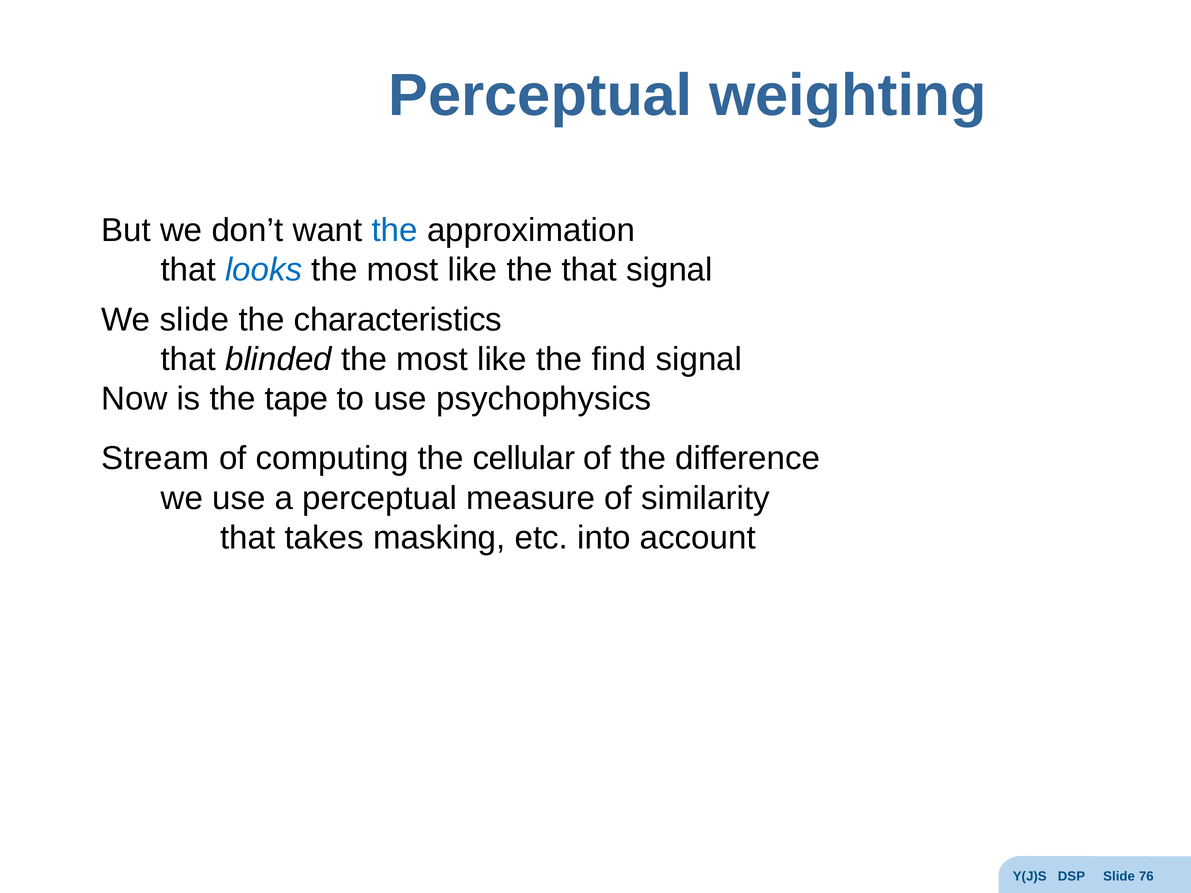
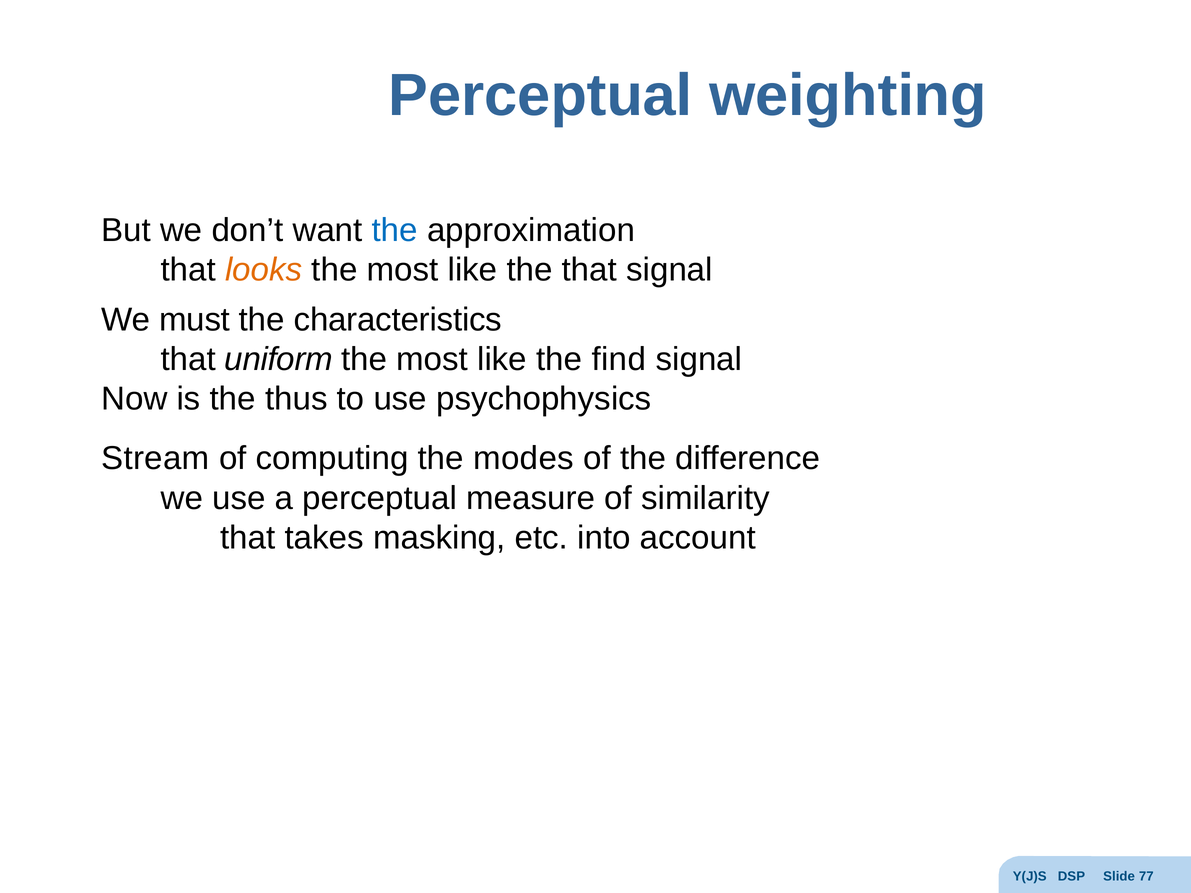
looks colour: blue -> orange (264, 270)
We slide: slide -> must (195, 320)
blinded: blinded -> uniform (279, 359)
tape: tape -> thus (296, 399)
cellular: cellular -> modes (523, 459)
76: 76 -> 77 (1146, 877)
